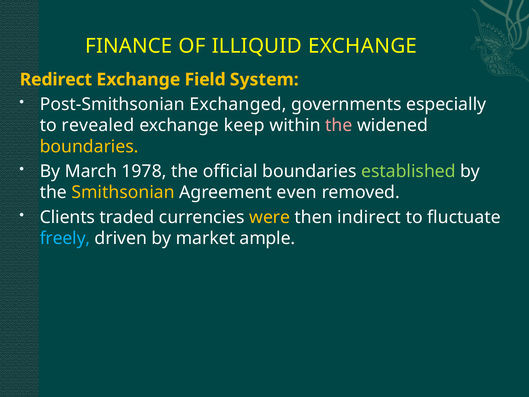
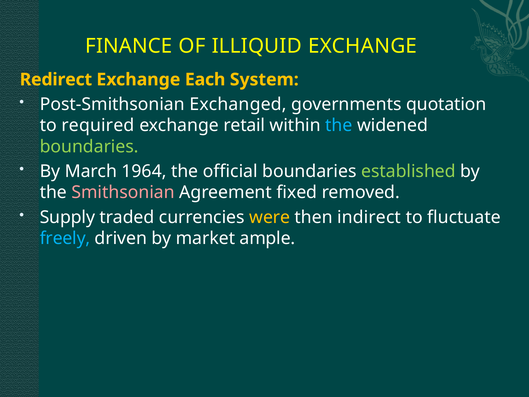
Field: Field -> Each (205, 80)
especially: especially -> quotation (446, 104)
revealed: revealed -> required (98, 125)
keep: keep -> retail (244, 125)
the colour: pink -> light blue (339, 125)
boundaries colour: yellow -> light green (89, 147)
1978: 1978 -> 1964 (144, 171)
Smithsonian colour: yellow -> pink (123, 192)
even: even -> fixed (297, 192)
Clients: Clients -> Supply (67, 217)
